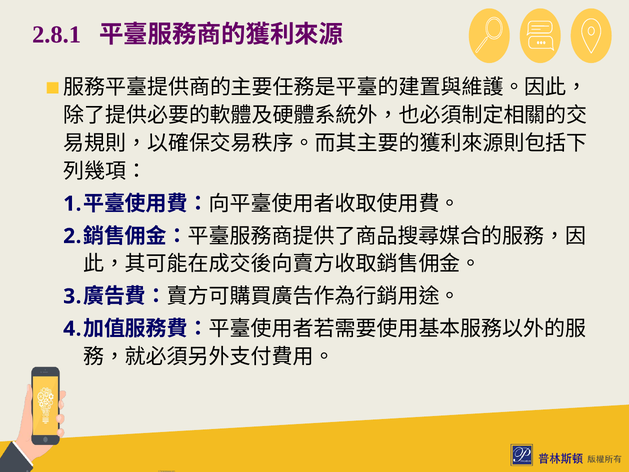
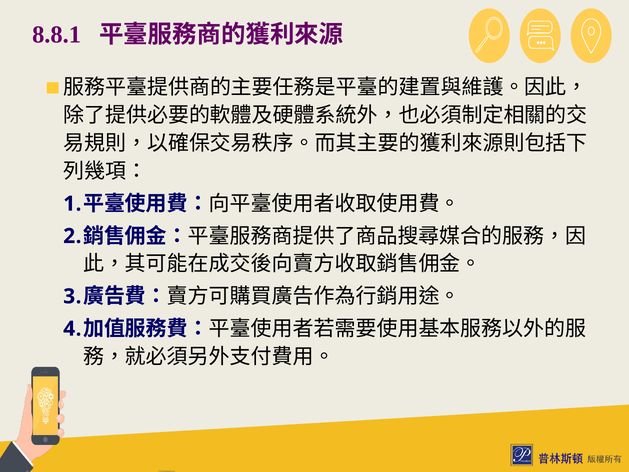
2.8.1: 2.8.1 -> 8.8.1 (57, 35)
